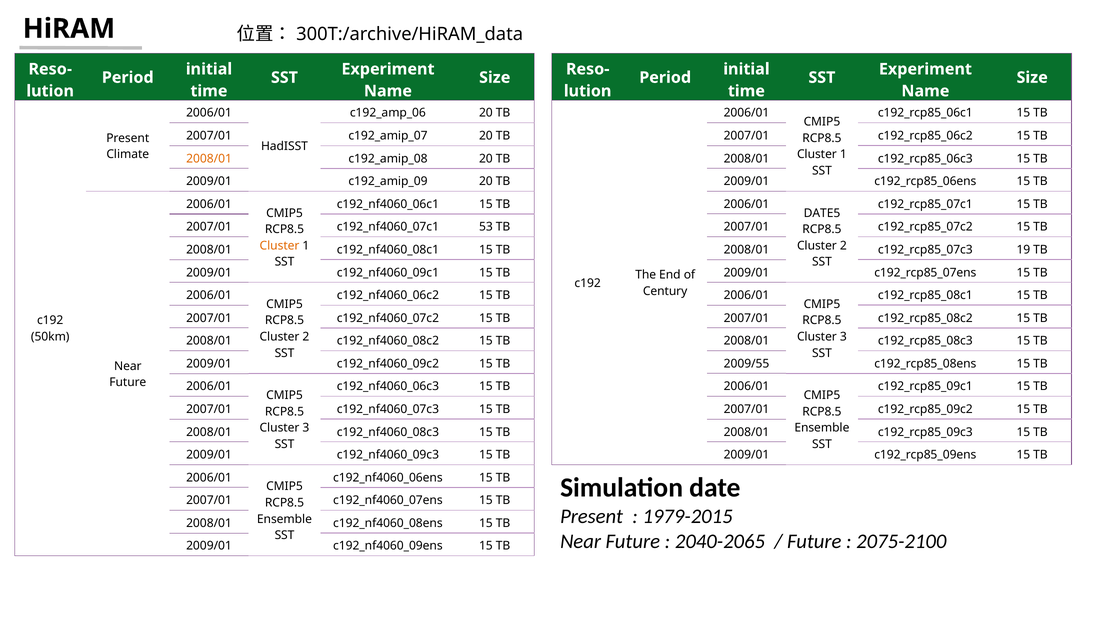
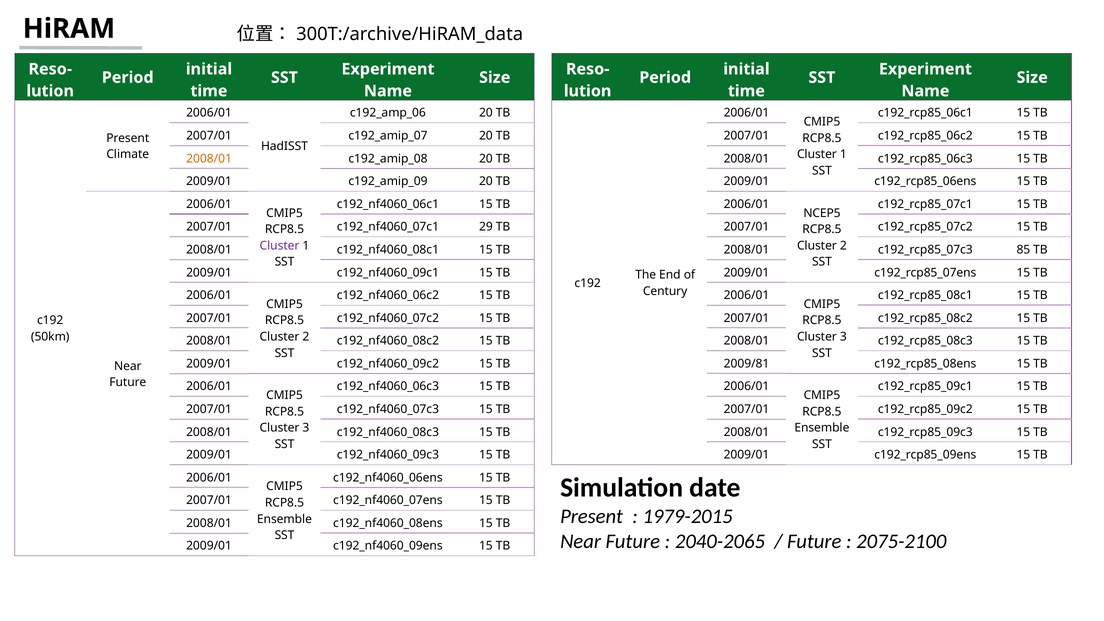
DATE5: DATE5 -> NCEP5 (822, 213)
53: 53 -> 29 (486, 227)
Cluster colour: orange -> purple (280, 246)
19: 19 -> 85 (1023, 250)
2009/55: 2009/55 -> 2009/81 (747, 364)
